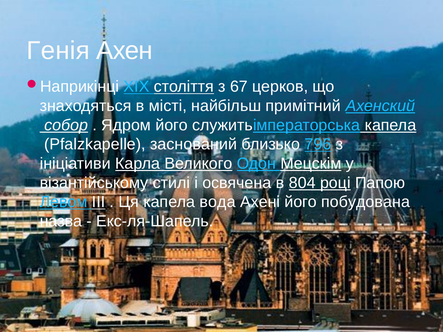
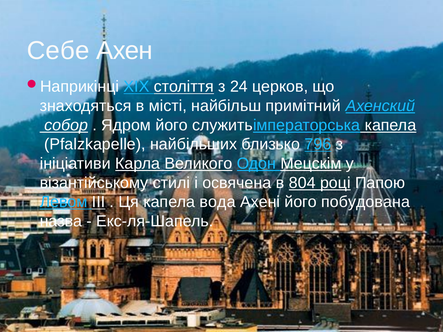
Генія: Генія -> Себе (58, 51)
67: 67 -> 24 (239, 87)
заснований: заснований -> найбільших (194, 144)
